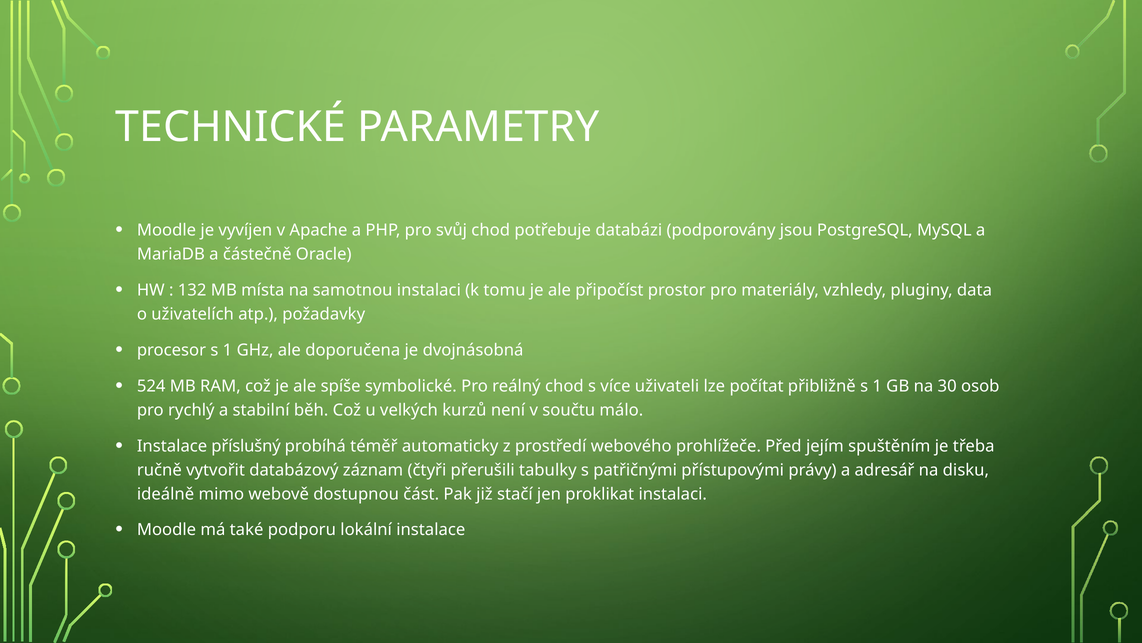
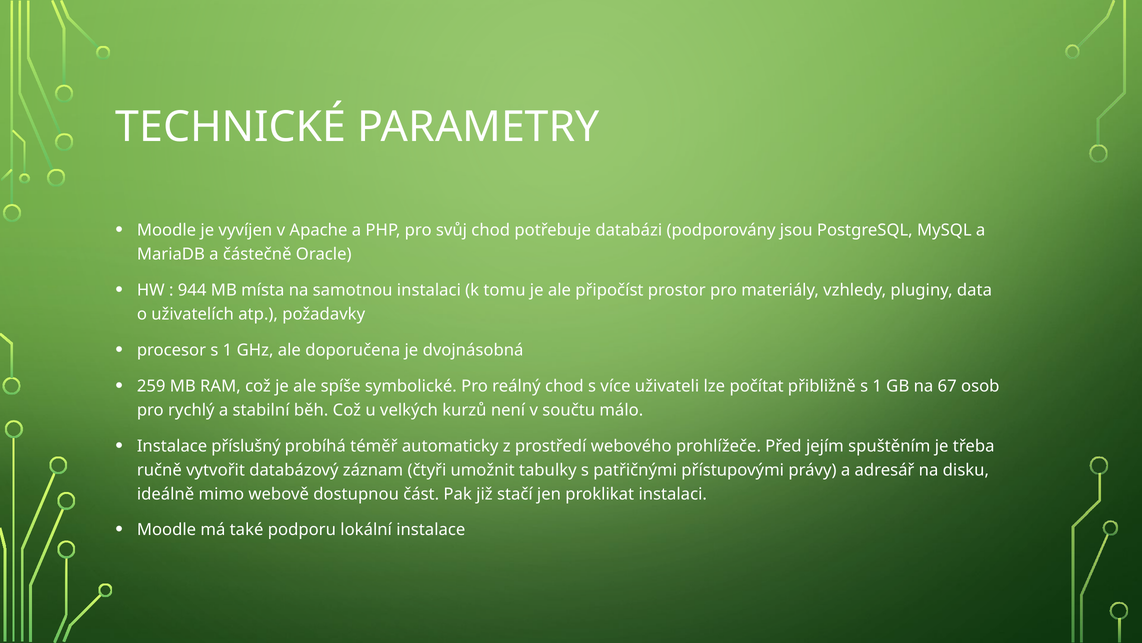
132: 132 -> 944 (192, 290)
524: 524 -> 259 (151, 386)
30: 30 -> 67 (947, 386)
přerušili: přerušili -> umožnit (483, 470)
